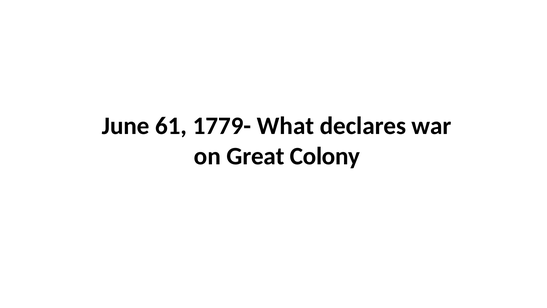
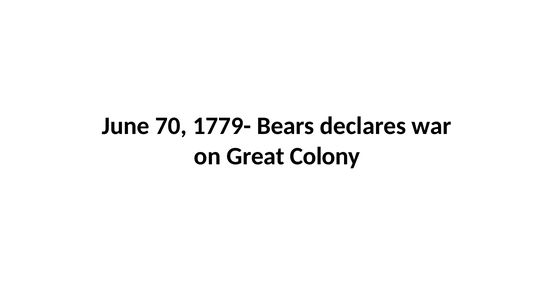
61: 61 -> 70 (171, 126)
What: What -> Bears (286, 126)
